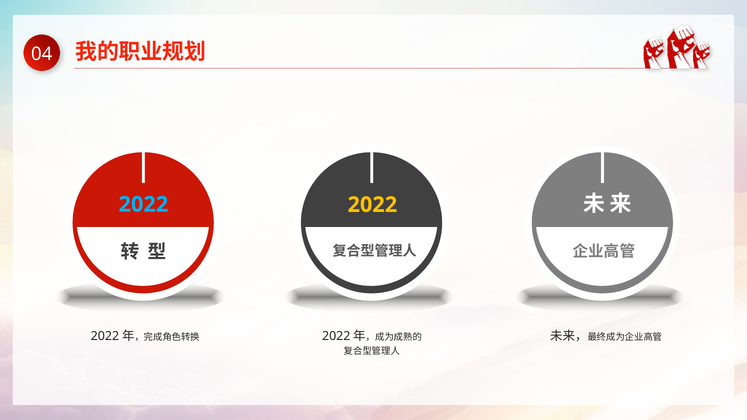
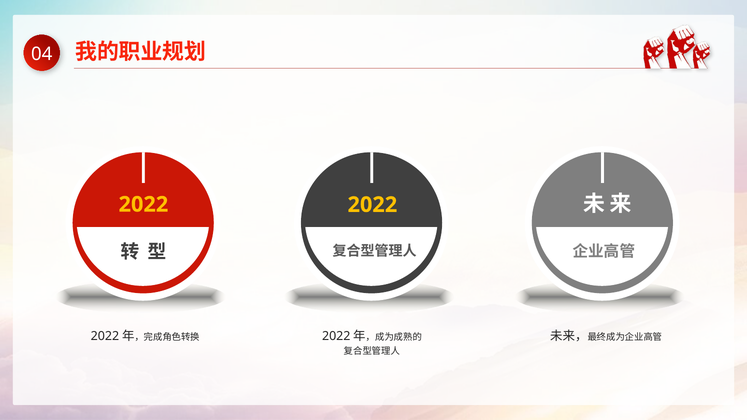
2022 colour: light blue -> yellow (143, 205)
